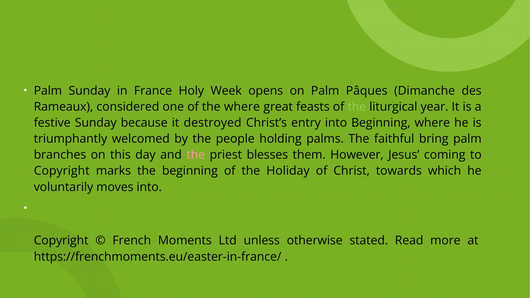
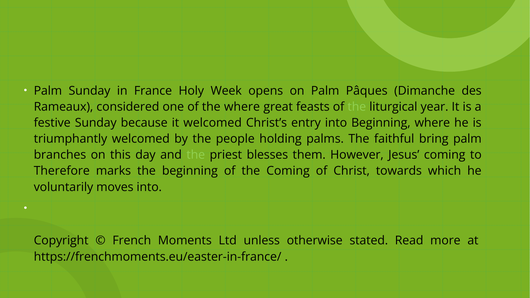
it destroyed: destroyed -> welcomed (213, 123)
the colour: pink -> light green (196, 155)
Copyright: Copyright -> Therefore (62, 171)
the Holiday: Holiday -> Coming (288, 171)
